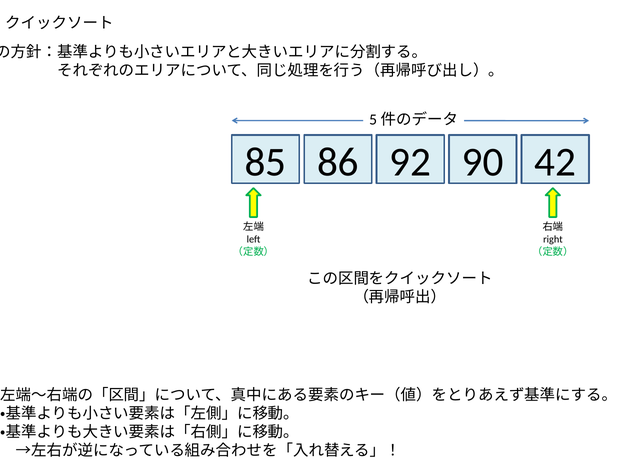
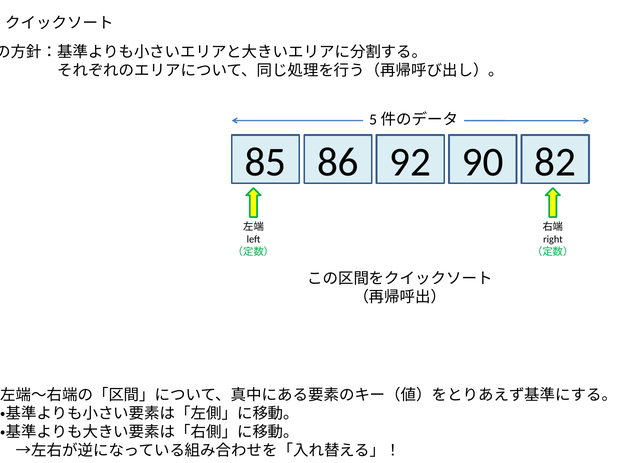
42: 42 -> 82 (555, 162)
